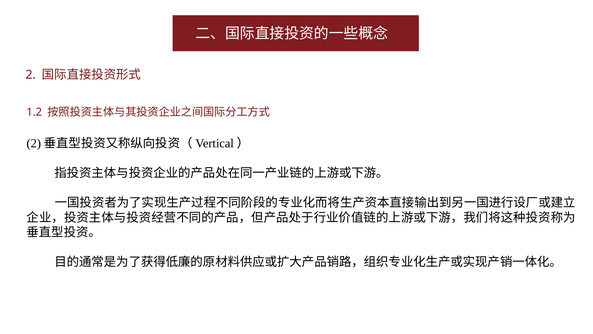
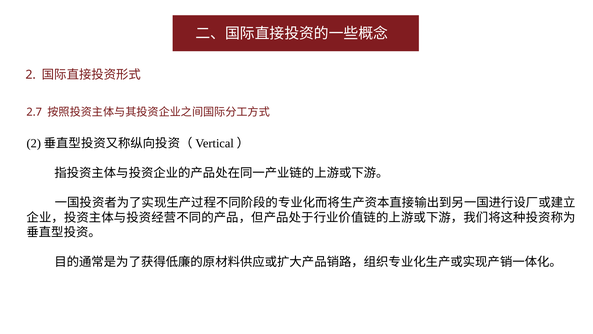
1.2: 1.2 -> 2.7 (34, 112)
